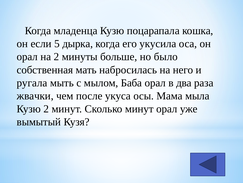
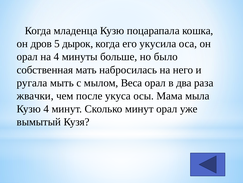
если: если -> дров (41, 44)
дырка: дырка -> дырок (78, 44)
на 2: 2 -> 4 (56, 57)
Баба: Баба -> Веса (131, 83)
Кузю 2: 2 -> 4 (46, 108)
